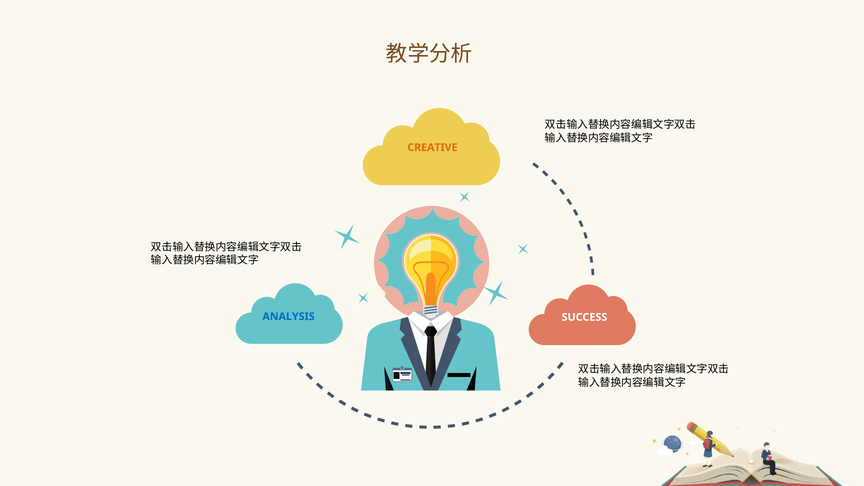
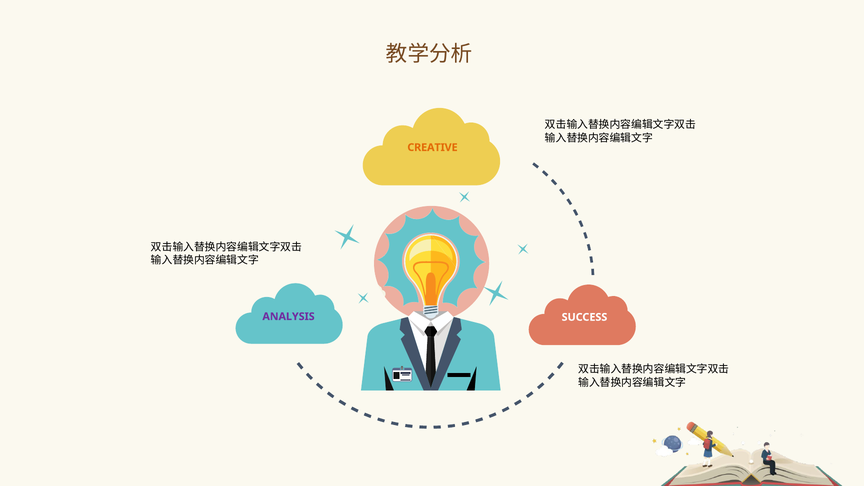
ANALYSIS colour: blue -> purple (289, 317)
